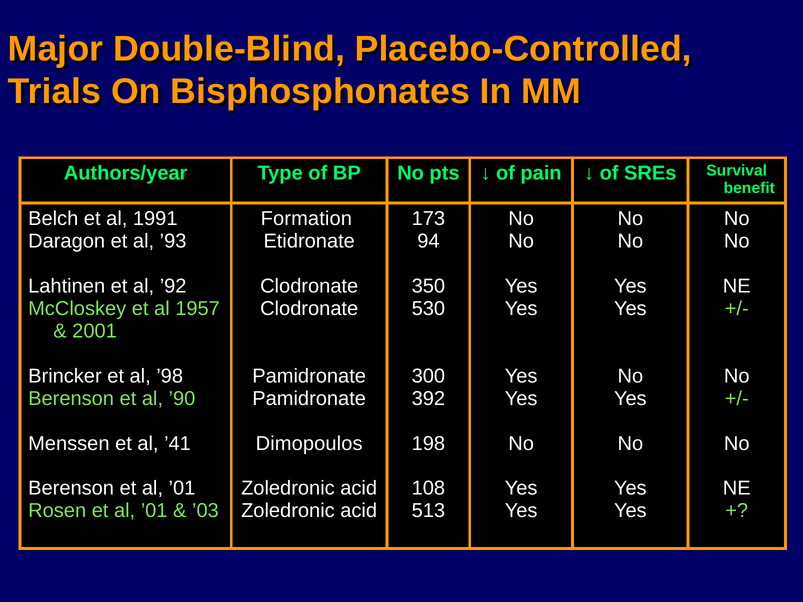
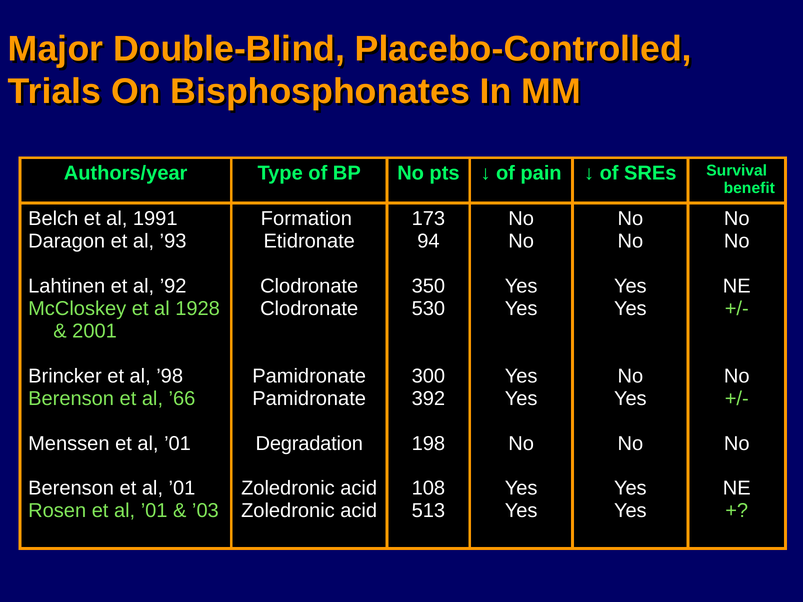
1957: 1957 -> 1928 (198, 309)
’90: ’90 -> ’66 (182, 399)
Menssen et al ’41: ’41 -> ’01 (178, 444)
Dimopoulos: Dimopoulos -> Degradation (309, 444)
